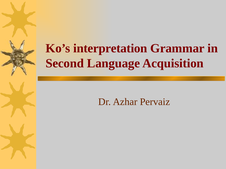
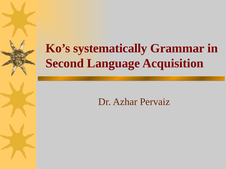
interpretation: interpretation -> systematically (110, 48)
